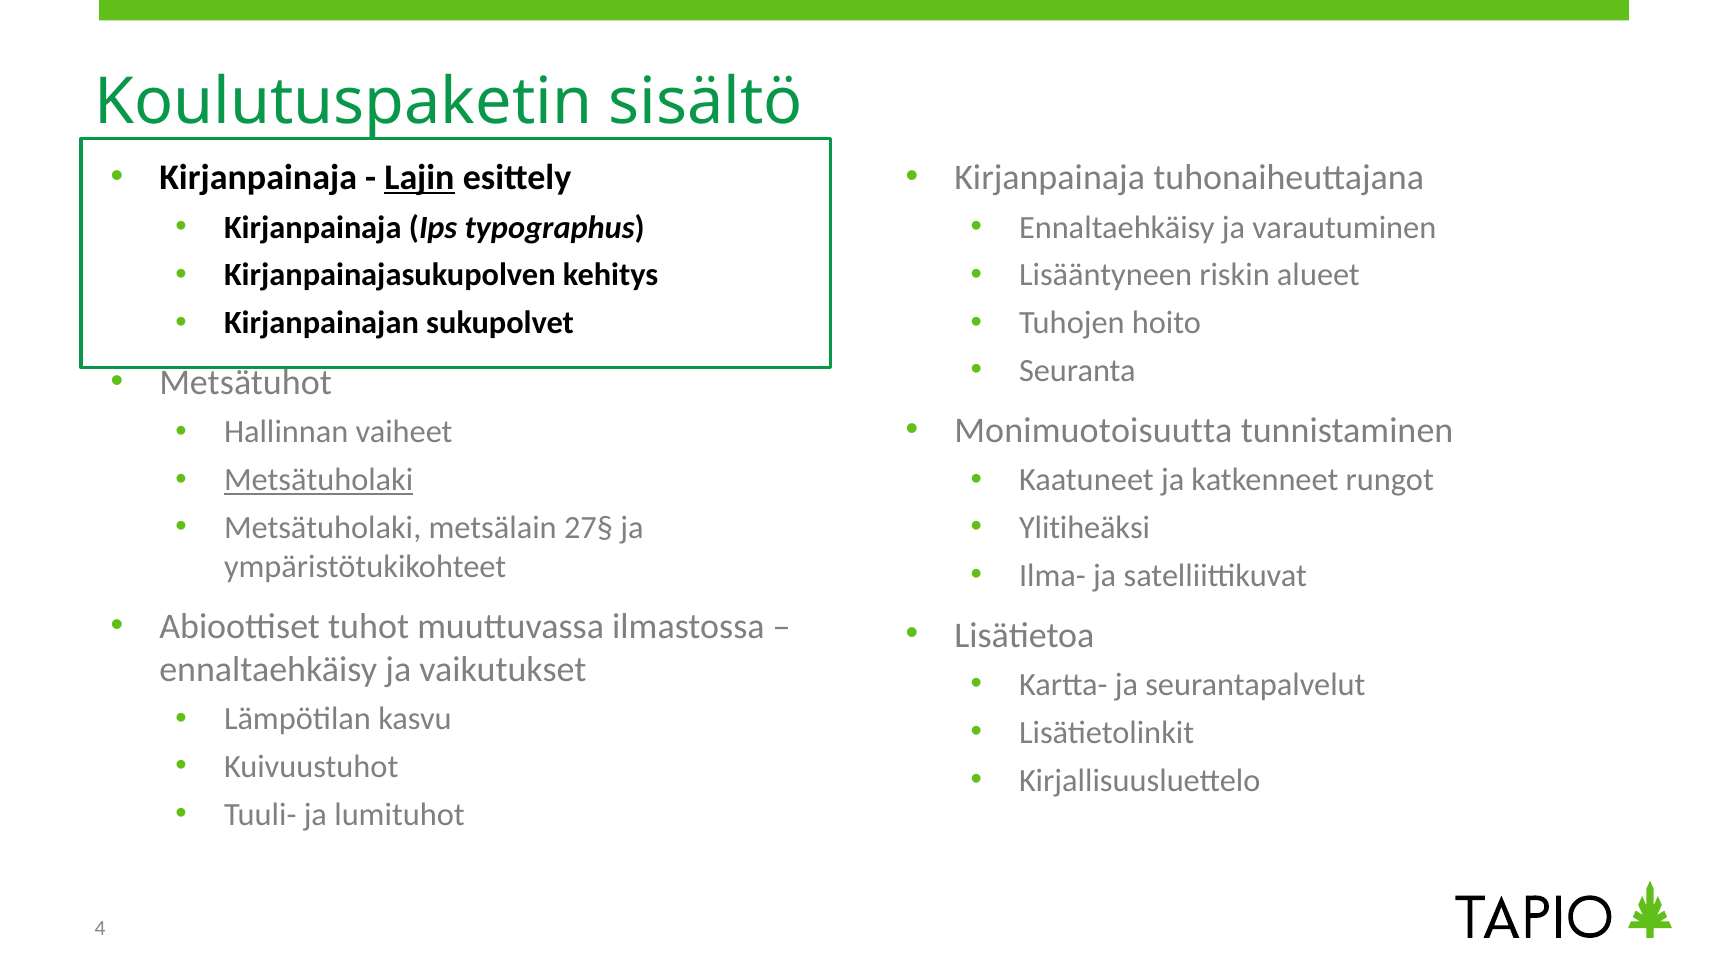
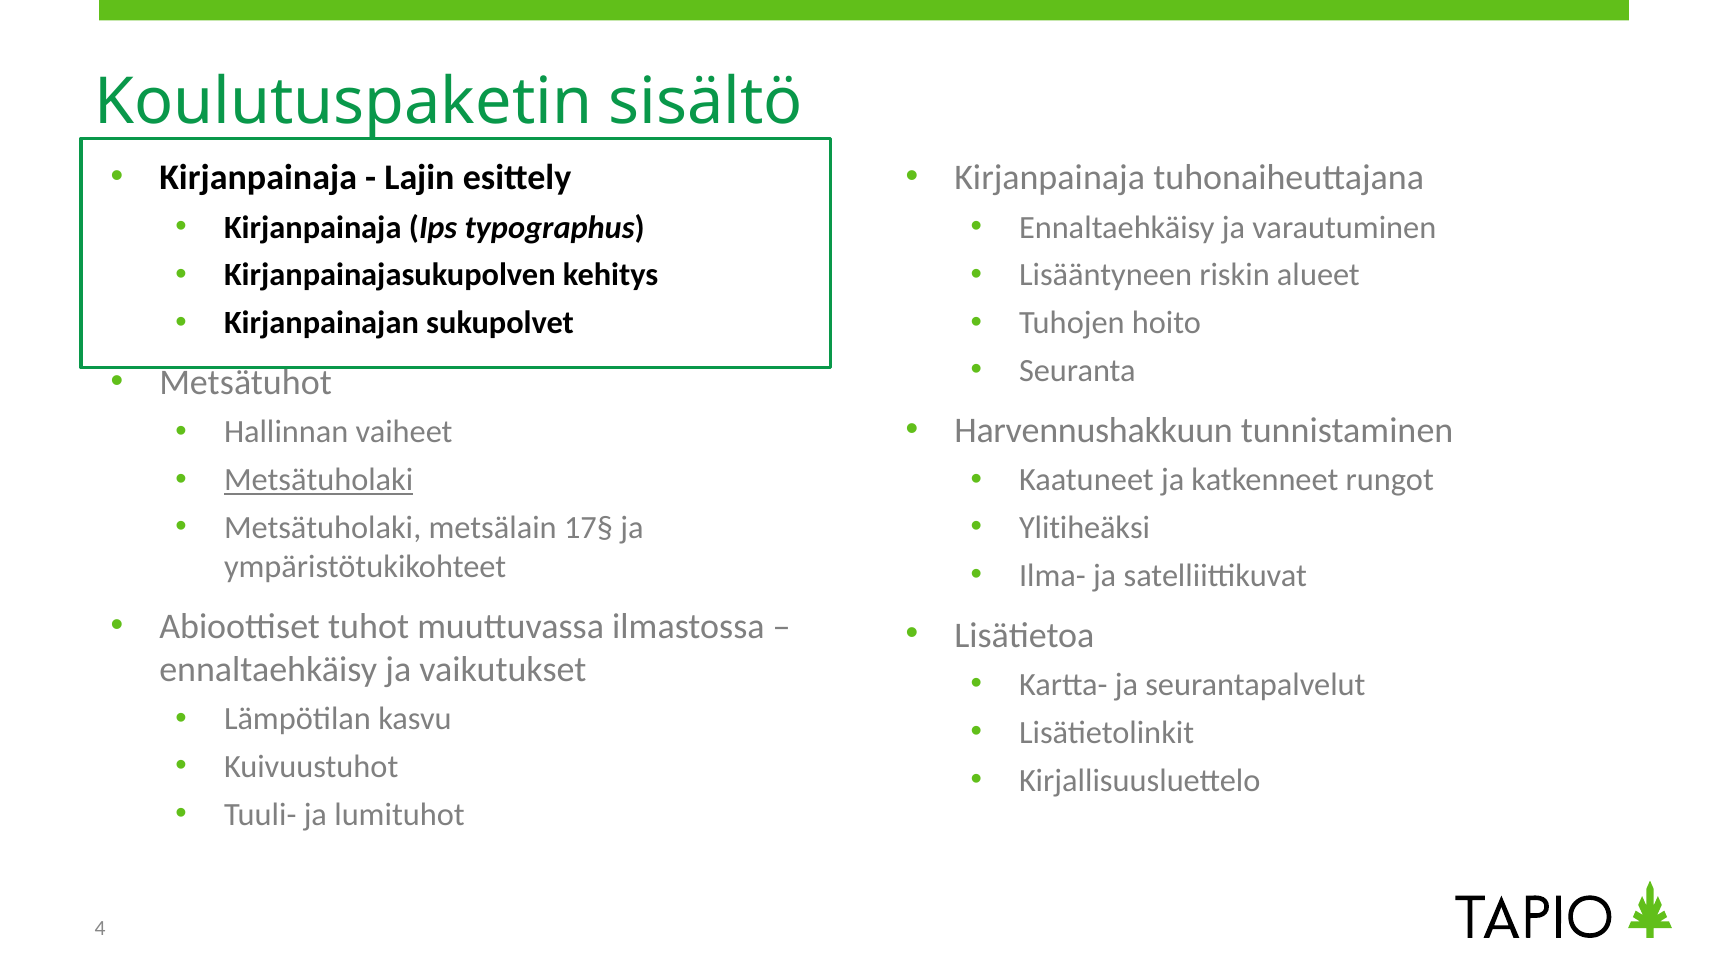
Lajin underline: present -> none (419, 178)
Monimuotoisuutta: Monimuotoisuutta -> Harvennushakkuun (1094, 430)
27§: 27§ -> 17§ (589, 528)
